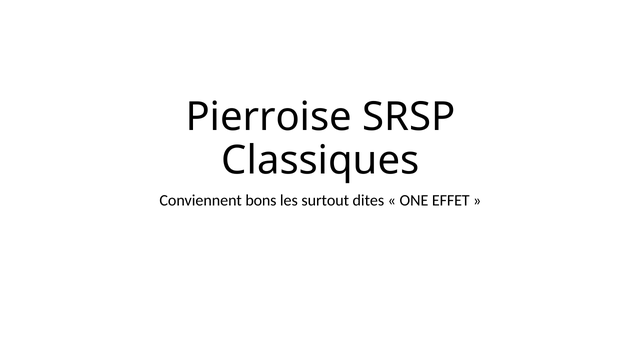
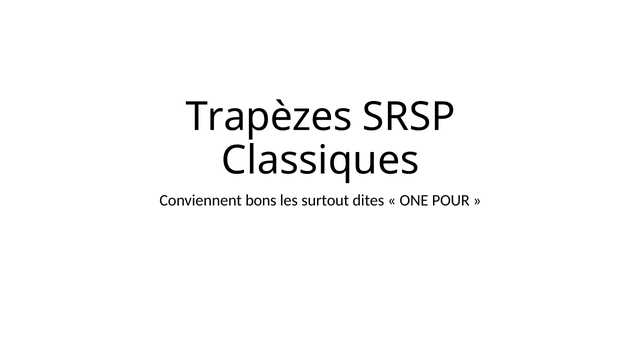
Pierroise: Pierroise -> Trapèzes (269, 117)
EFFET: EFFET -> POUR (451, 200)
